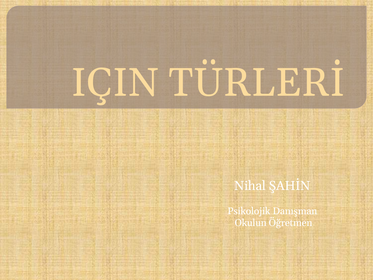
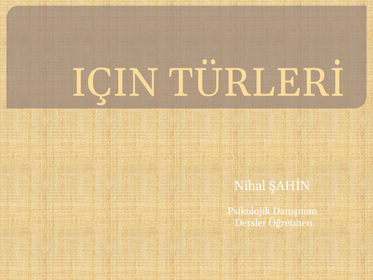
Okulun: Okulun -> Dersler (251, 223)
